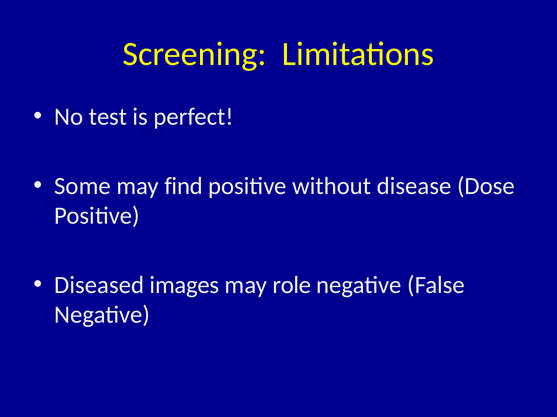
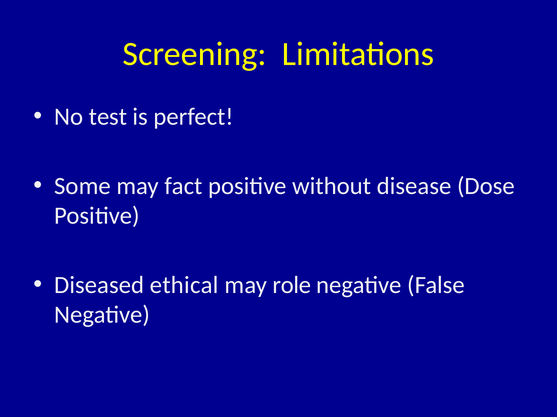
find: find -> fact (183, 186)
images: images -> ethical (184, 285)
